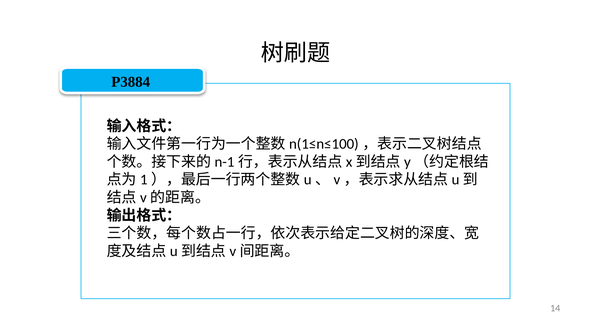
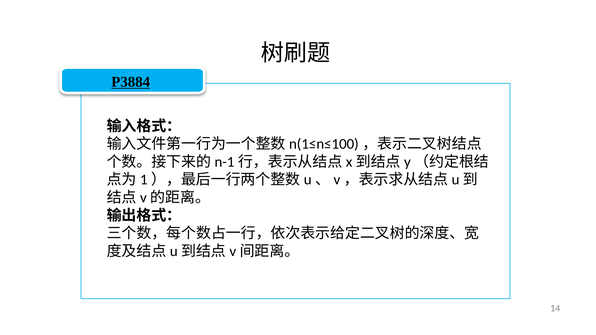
P3884 underline: none -> present (131, 82)
